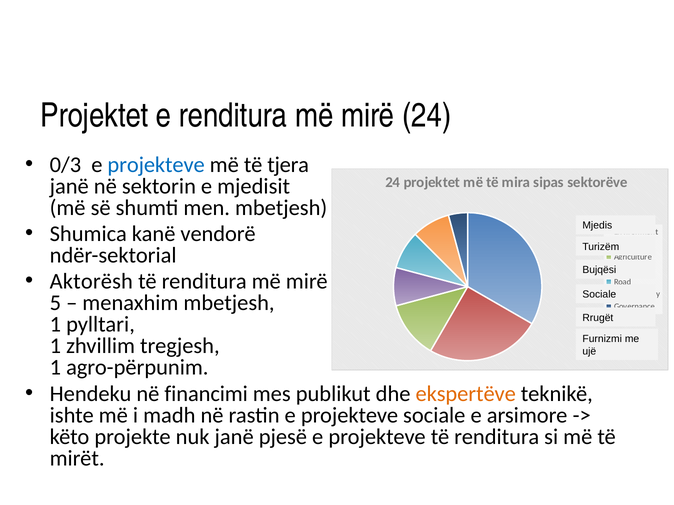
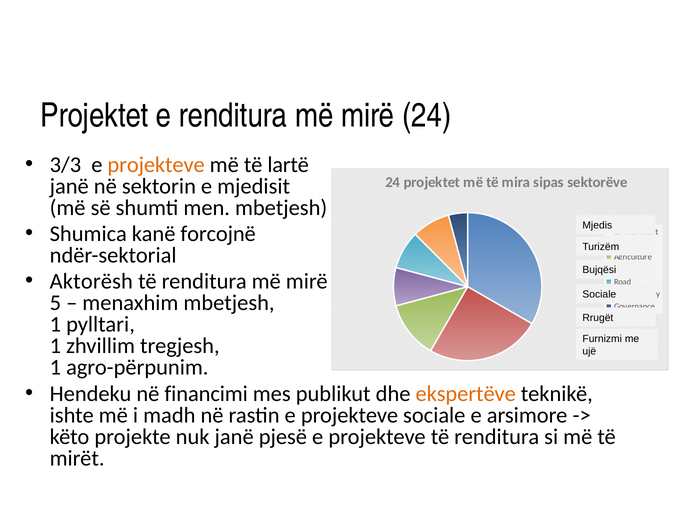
0/3: 0/3 -> 3/3 (65, 165)
projekteve colour: blue -> orange (156, 165)
tjera: tjera -> lartë (288, 165)
vendorë: vendorë -> forcojnë (218, 234)
